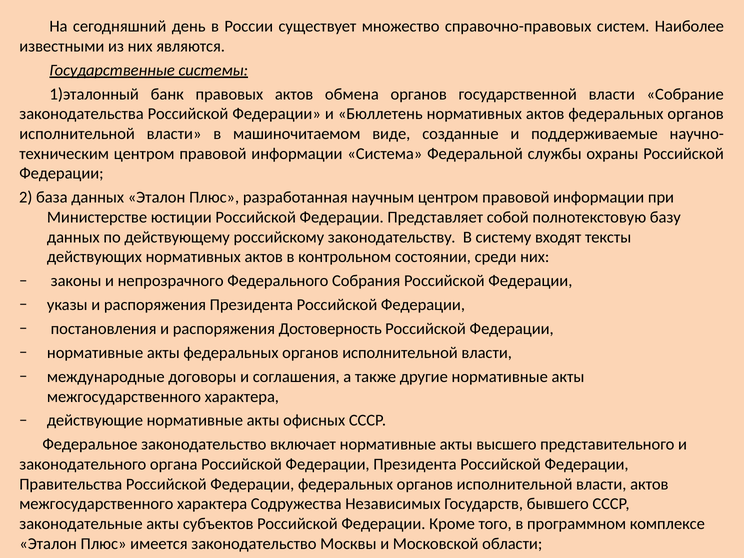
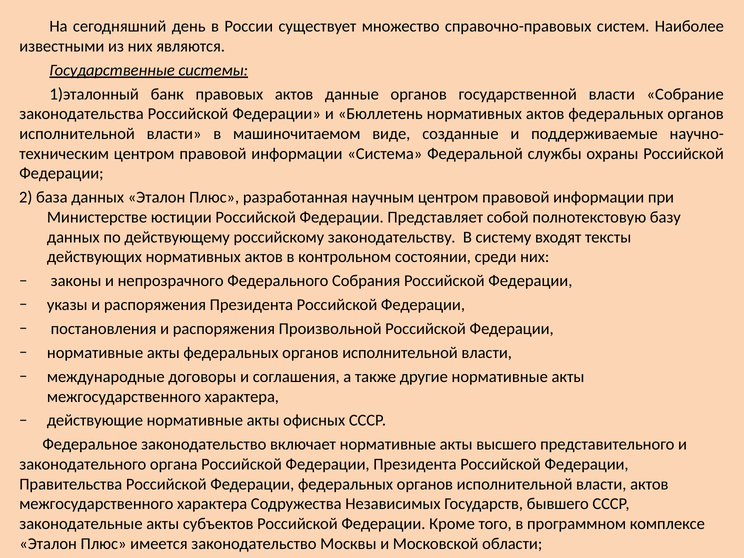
обмена: обмена -> данные (352, 94)
Достоверность: Достоверность -> Произвольной (330, 329)
